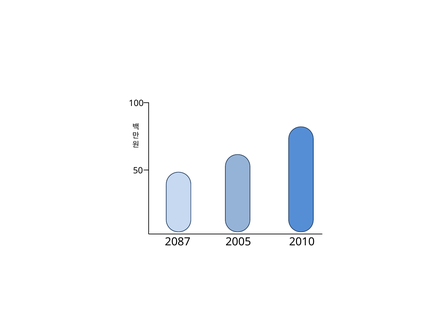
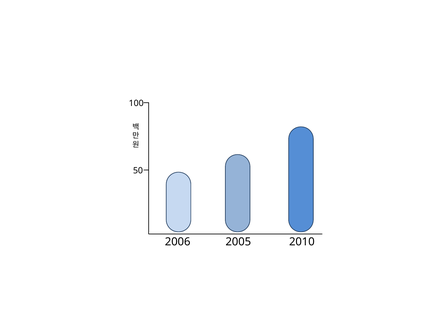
2087: 2087 -> 2006 (178, 242)
